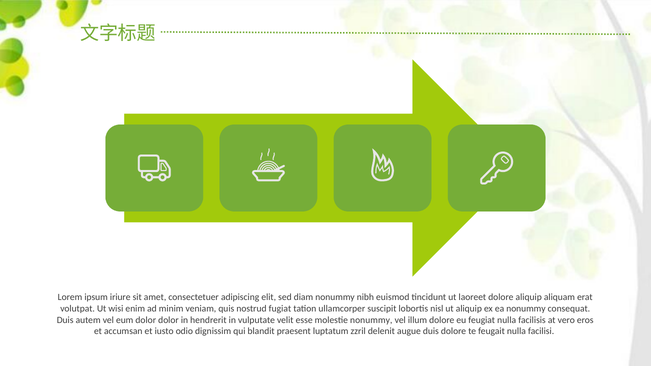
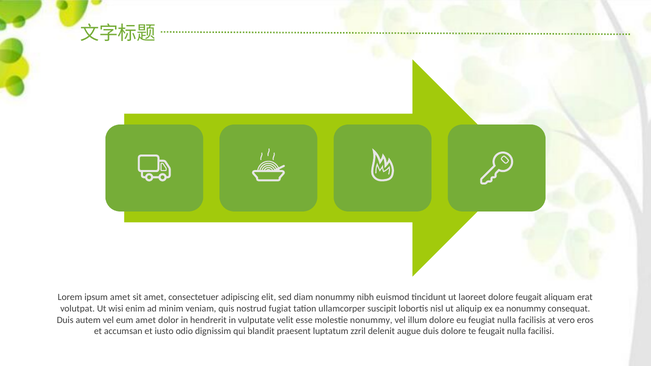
ipsum iriure: iriure -> amet (120, 297)
dolore aliquip: aliquip -> feugait (529, 297)
eum dolor: dolor -> amet (146, 320)
